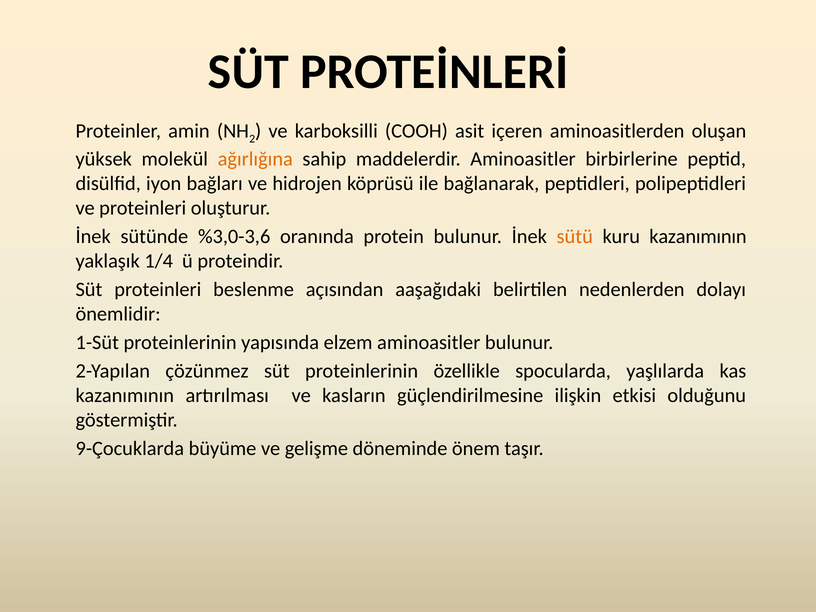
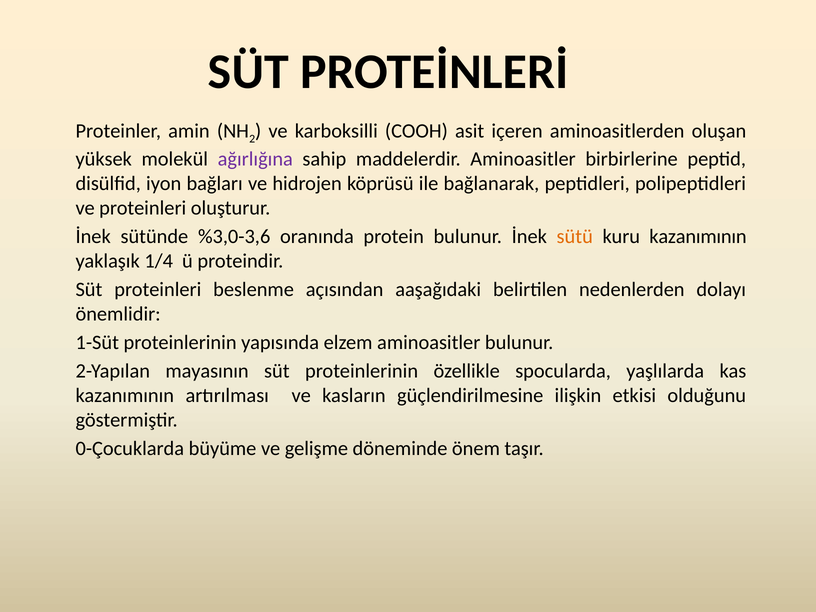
ağırlığına colour: orange -> purple (255, 159)
çözünmez: çözünmez -> mayasının (207, 371)
9-Çocuklarda: 9-Çocuklarda -> 0-Çocuklarda (130, 448)
